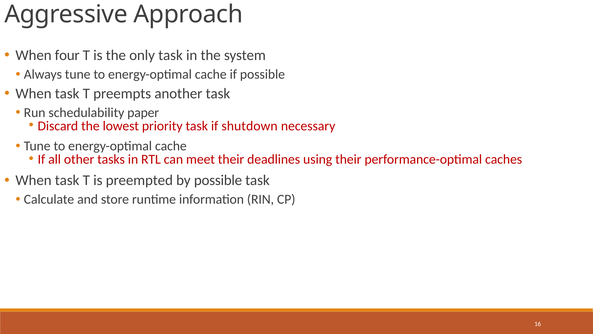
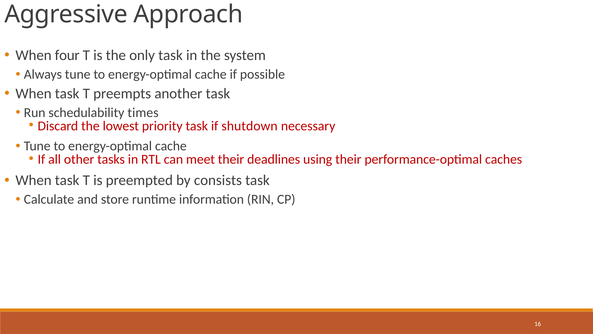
paper: paper -> times (143, 112)
by possible: possible -> consists (218, 180)
